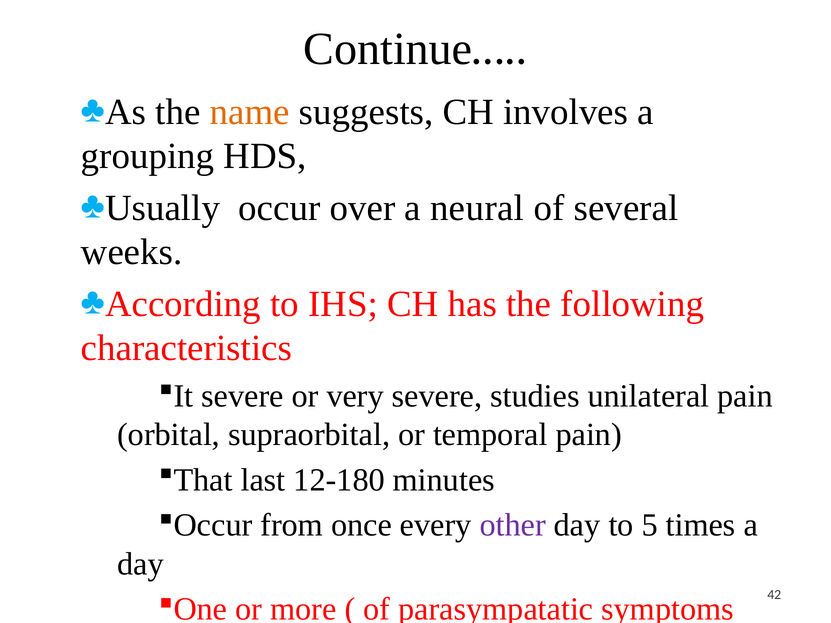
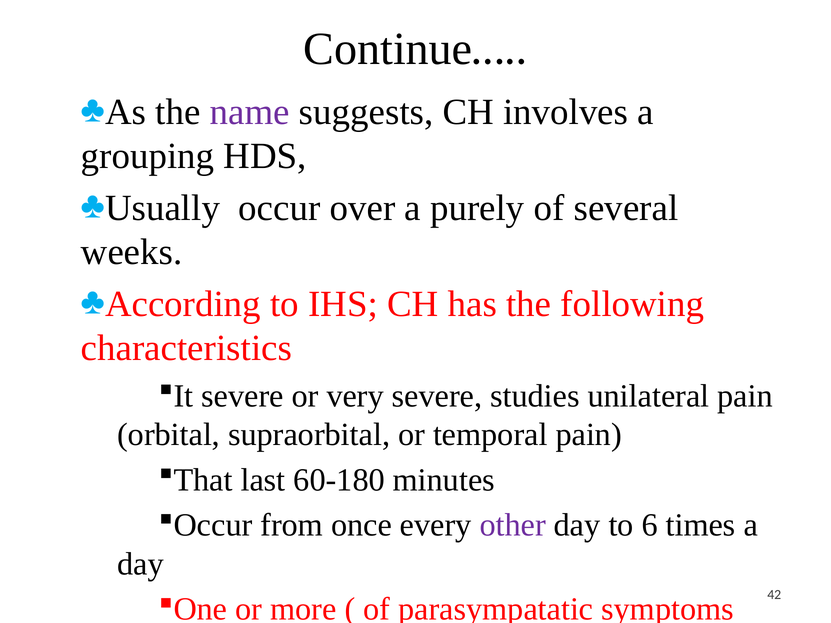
name colour: orange -> purple (250, 112)
neural: neural -> purely (477, 208)
12-180: 12-180 -> 60-180 (339, 480)
5: 5 -> 6 (650, 525)
